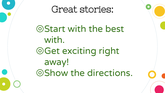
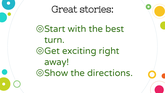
with: with -> turn (54, 40)
